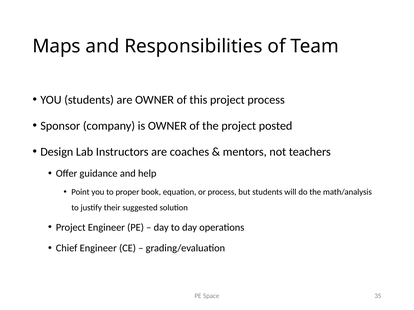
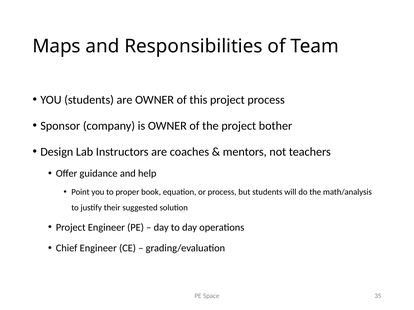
posted: posted -> bother (276, 126)
